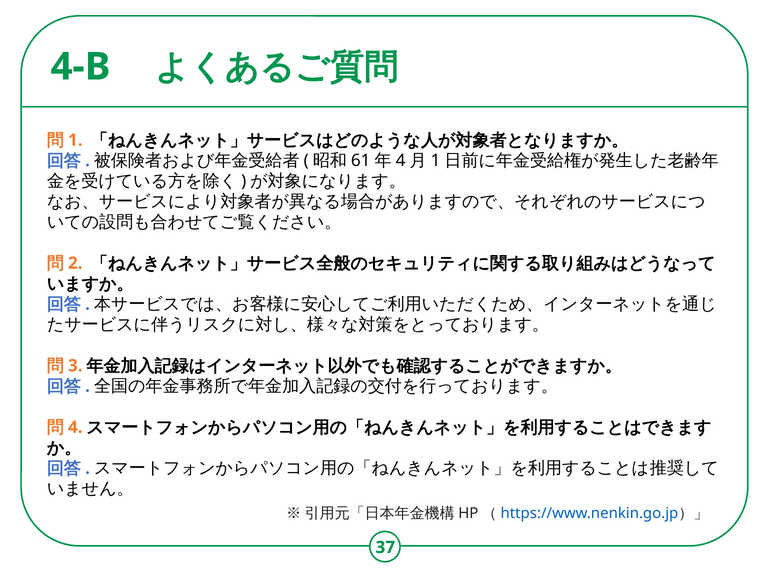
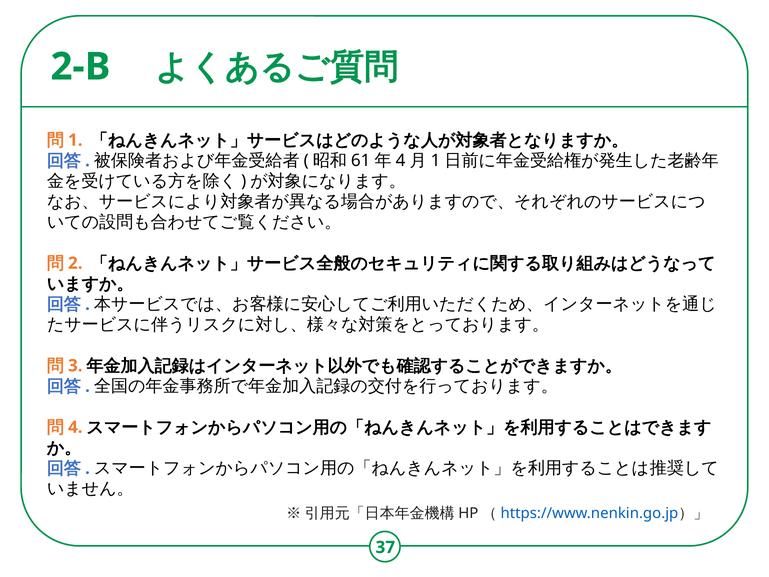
4-B: 4-B -> 2-B (80, 67)
